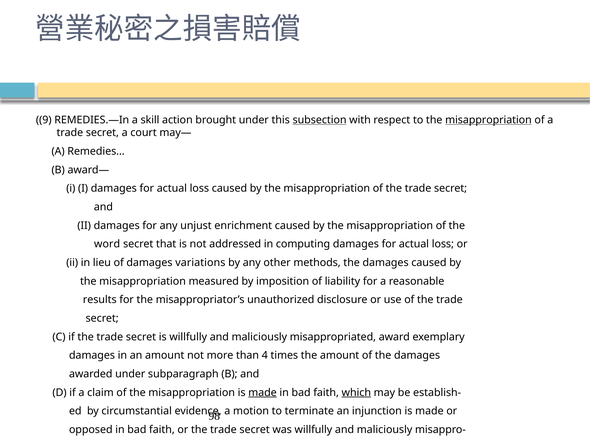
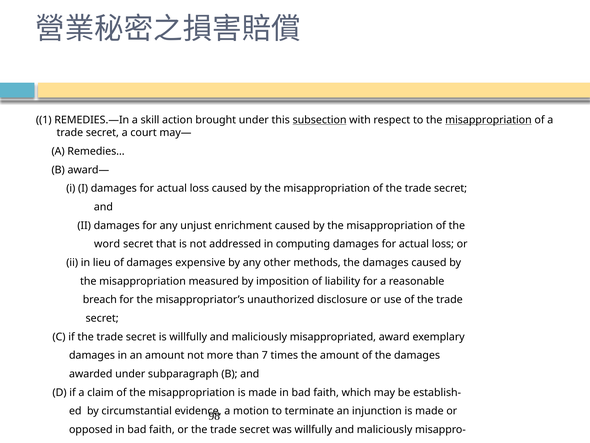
9: 9 -> 1 (44, 120)
variations: variations -> expensive (200, 262)
results: results -> breach (100, 299)
4: 4 -> 7 (265, 355)
made underline: present -> none (262, 392)
which underline: present -> none (356, 392)
